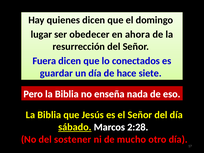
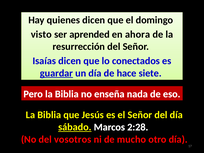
lugar: lugar -> visto (41, 34)
obedecer: obedecer -> aprended (90, 34)
Fuera: Fuera -> Isaías (44, 61)
guardar underline: none -> present (56, 73)
sostener: sostener -> vosotros (73, 139)
